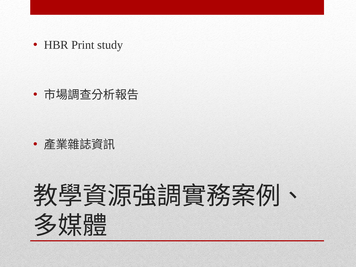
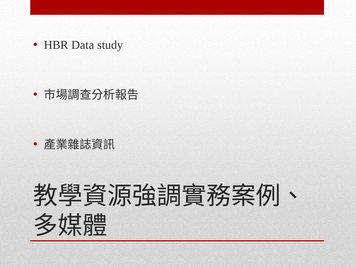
Print: Print -> Data (83, 45)
